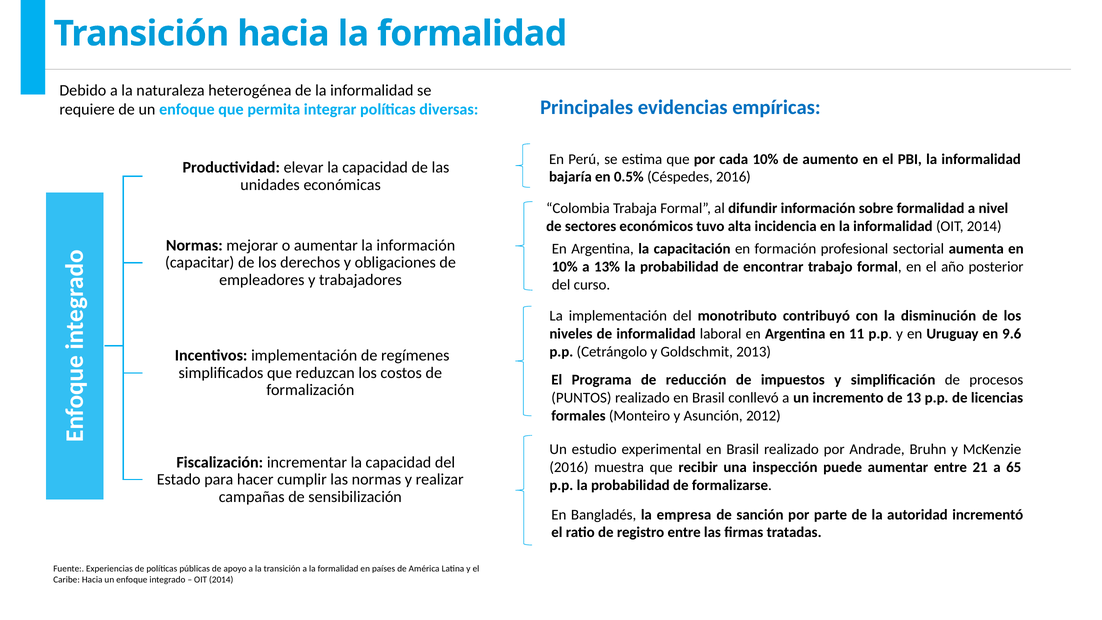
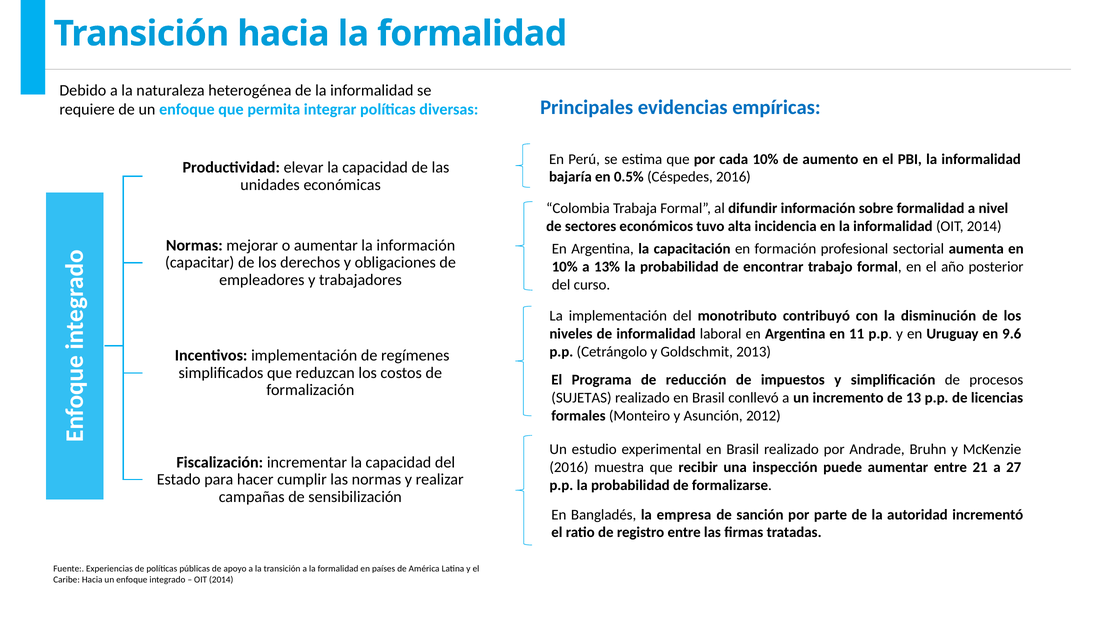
PUNTOS: PUNTOS -> SUJETAS (581, 398)
65: 65 -> 27 (1014, 467)
